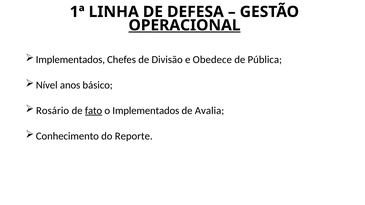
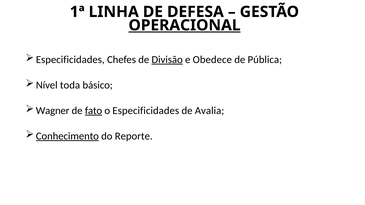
Implementados: Implementados -> Especificidades (70, 60)
Divisão underline: none -> present (167, 60)
anos: anos -> toda (70, 85)
Rosário: Rosário -> Wagner (53, 111)
o Implementados: Implementados -> Especificidades (146, 111)
Conhecimento underline: none -> present (67, 136)
